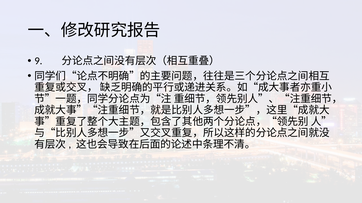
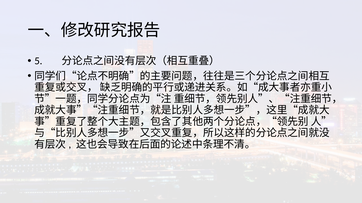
9: 9 -> 5 (38, 61)
